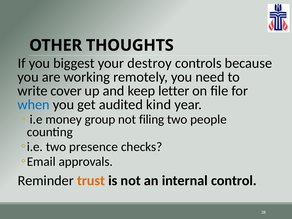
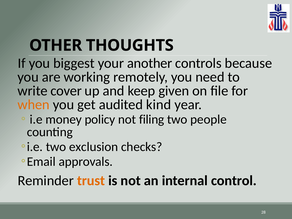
destroy: destroy -> another (150, 63)
letter: letter -> given (174, 91)
when colour: blue -> orange (34, 105)
group: group -> policy (100, 119)
presence: presence -> exclusion (94, 147)
